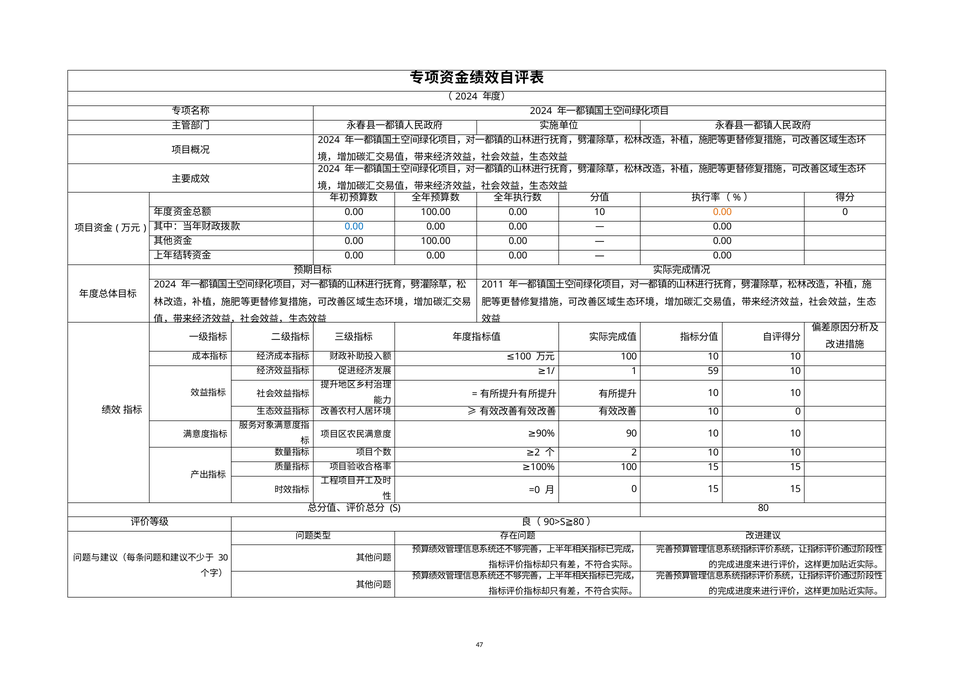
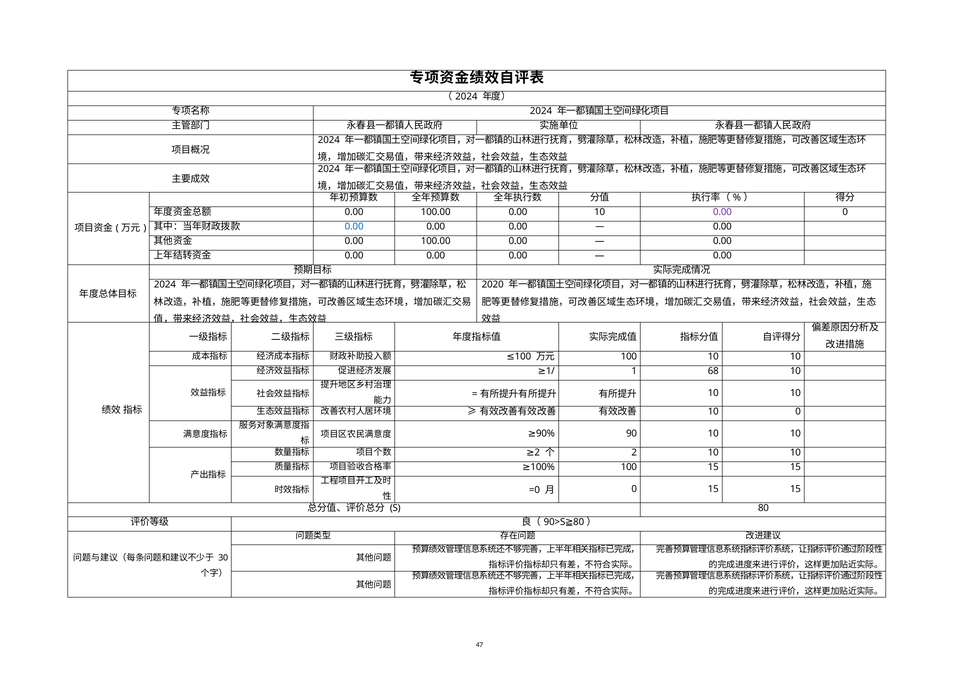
0.00 colour: orange -> purple (722, 212)
2011: 2011 -> 2020 (493, 285)
59: 59 -> 68 (713, 371)
